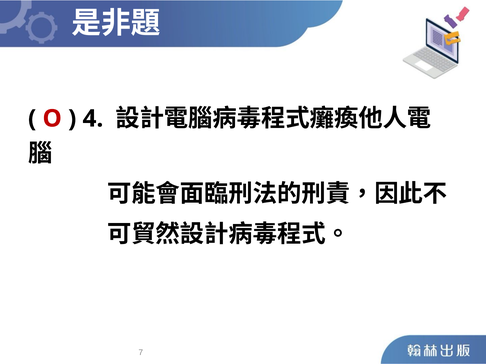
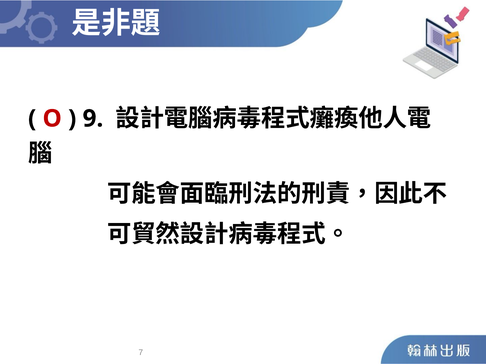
4: 4 -> 9 (93, 119)
